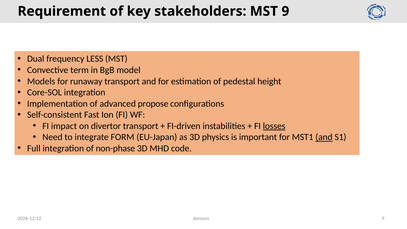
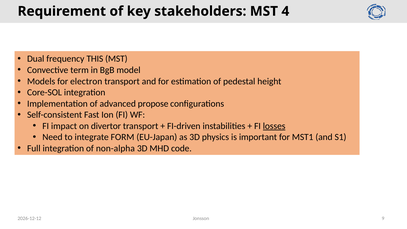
MST 9: 9 -> 4 (285, 11)
LESS: LESS -> THIS (95, 59)
runaway: runaway -> electron (86, 81)
and underline: present -> none (324, 137)
non-phase: non-phase -> non-alpha (115, 148)
